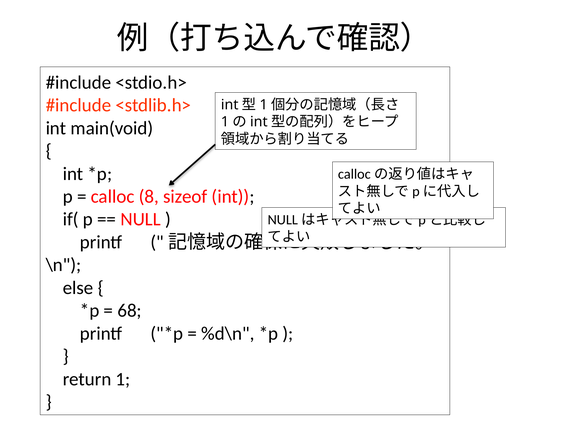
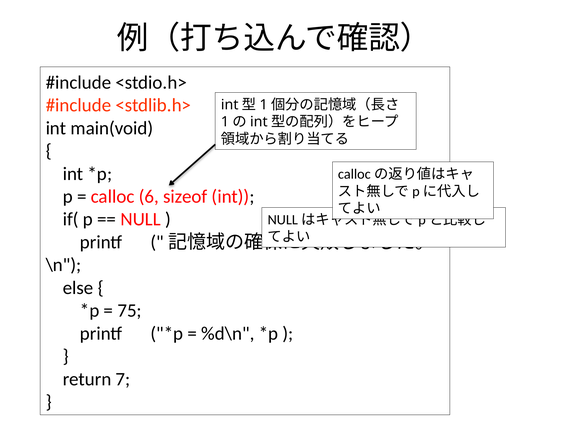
8: 8 -> 6 (149, 196)
68: 68 -> 75 (130, 310)
1: 1 -> 7 (123, 379)
